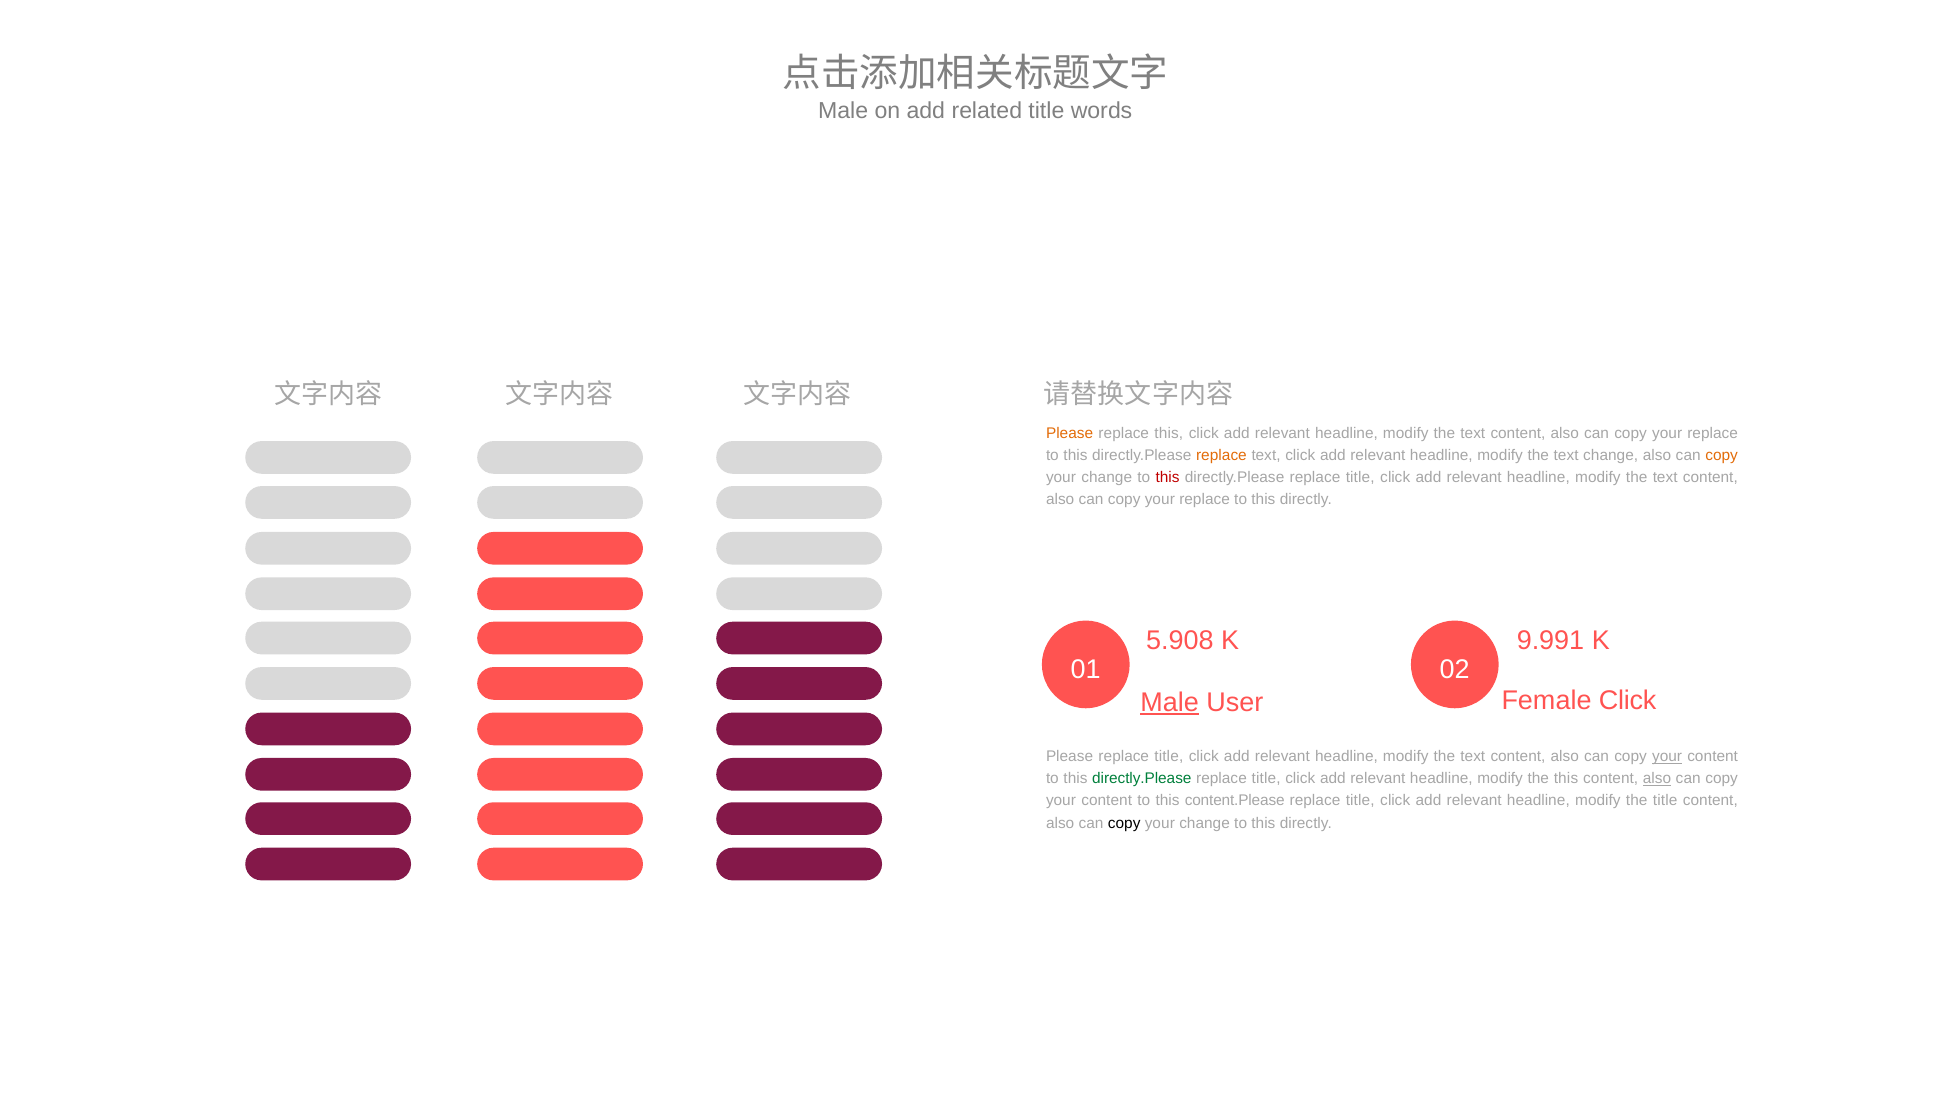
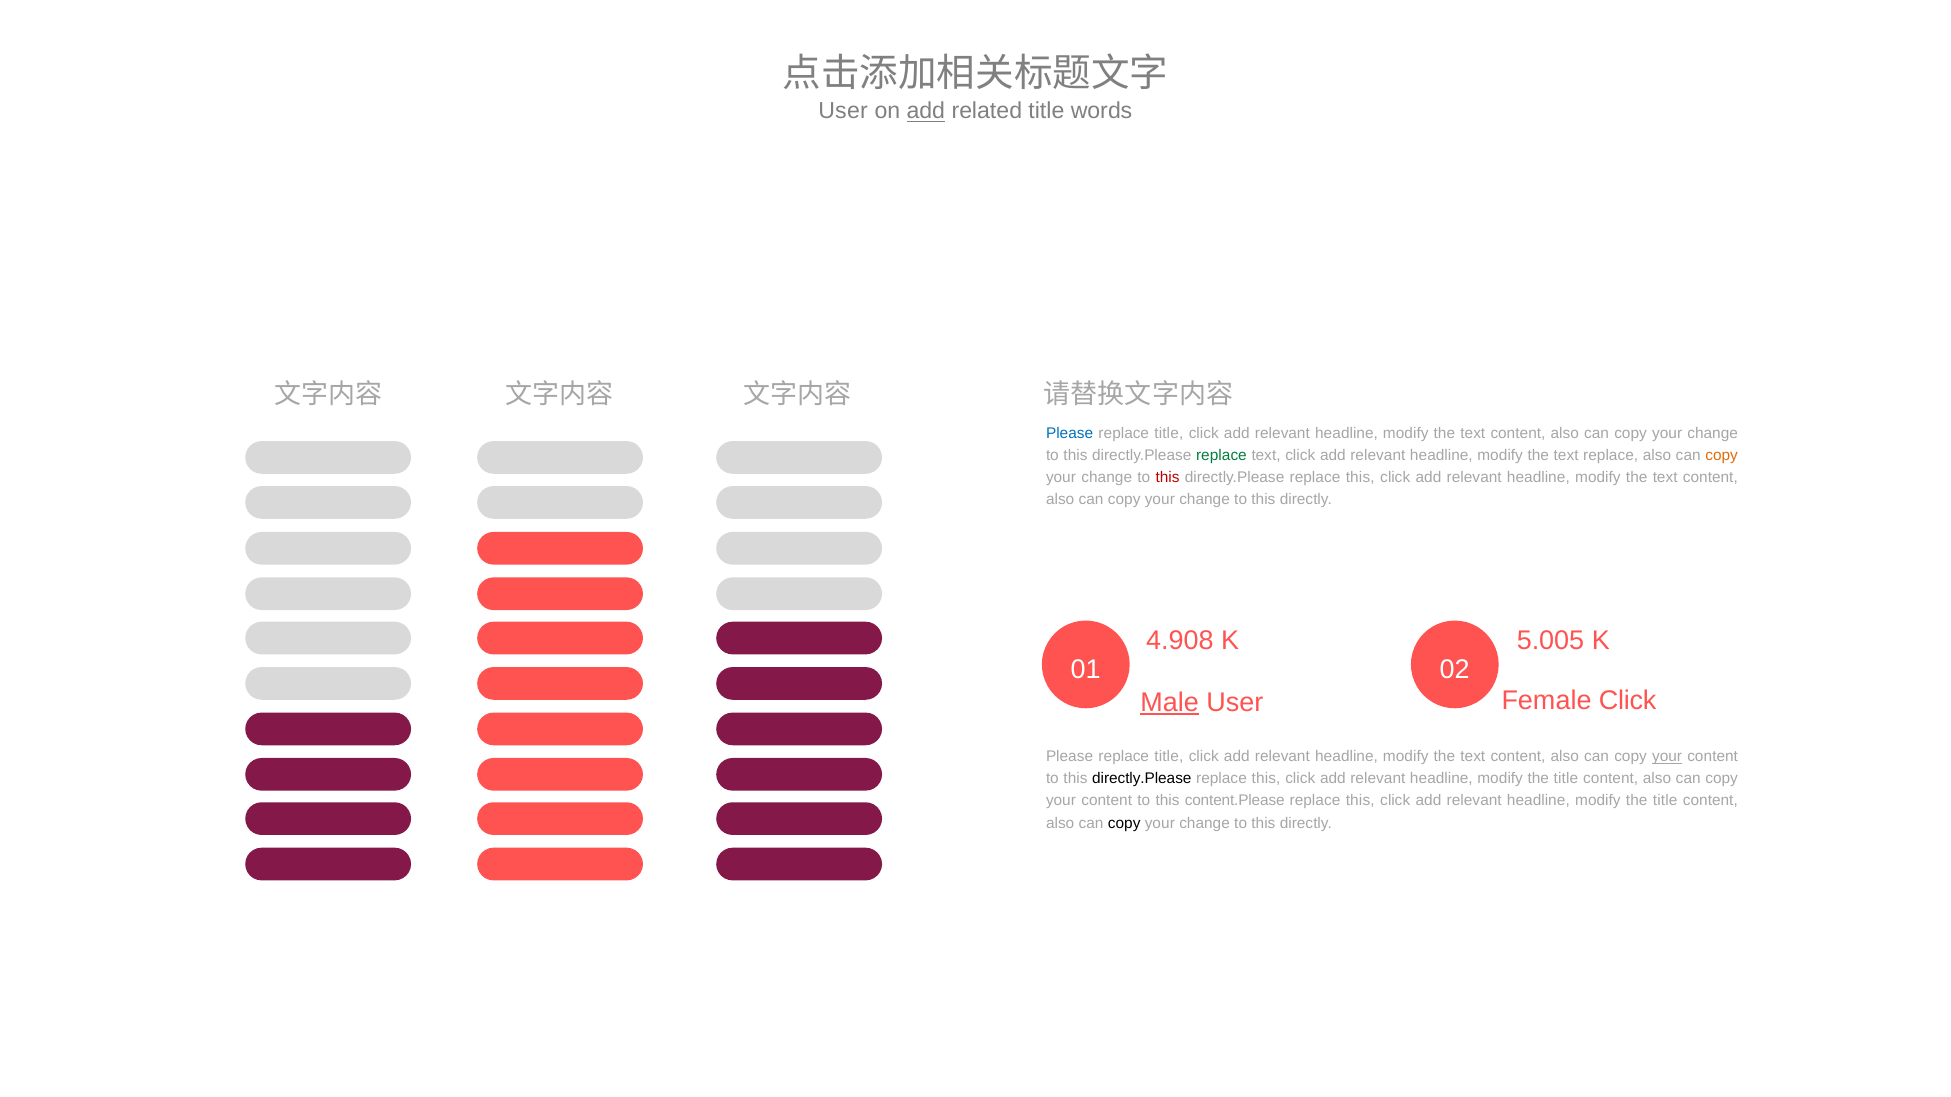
Male: Male -> User (843, 111)
add underline: none -> present (926, 111)
Please colour: orange -> blue (1070, 433)
this: this -> title (1169, 433)
replace: replace -> change (1713, 433)
replace colour: orange -> green (1221, 455)
text change: change -> replace (1611, 455)
title: title -> this (1360, 477)
replace: replace -> change (1205, 500)
5.908: 5.908 -> 4.908 (1180, 641)
9.991: 9.991 -> 5.005 (1550, 641)
directly.Please colour: green -> black (1142, 779)
title: title -> this (1266, 779)
this: this -> title (1566, 779)
also underline: present -> none (1657, 779)
title: title -> this (1360, 801)
